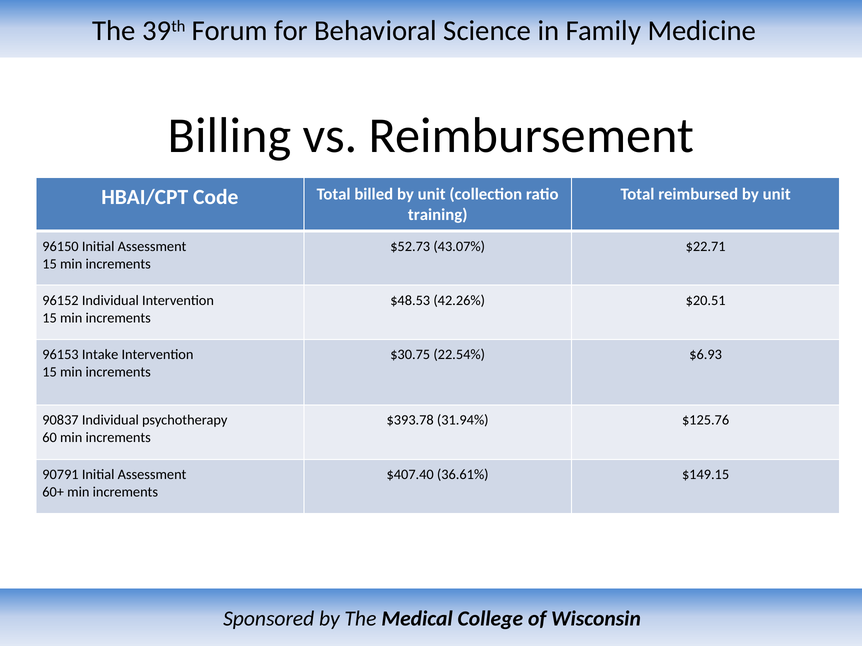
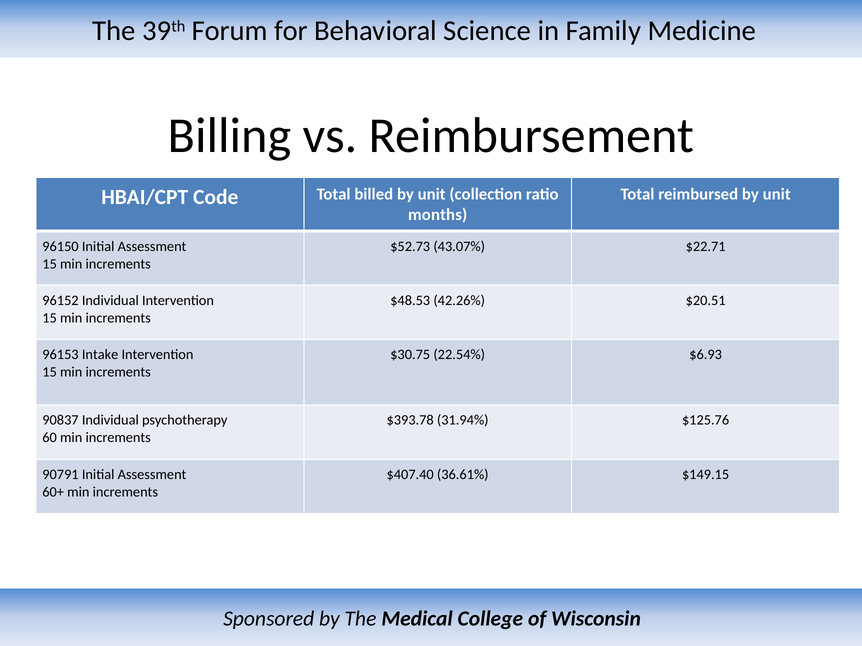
training: training -> months (438, 215)
